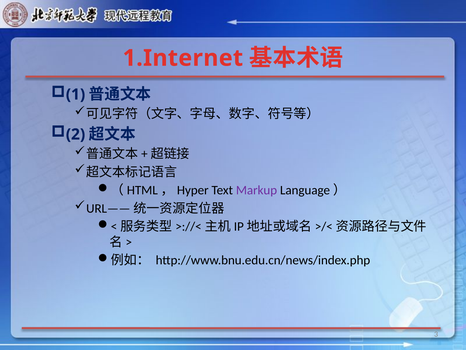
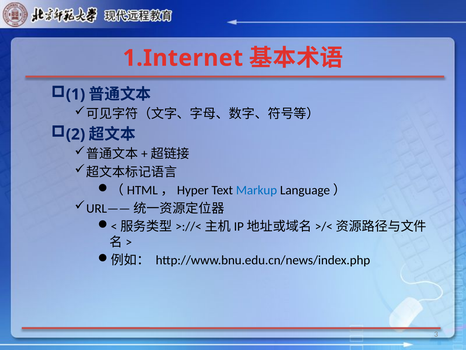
Markup colour: purple -> blue (256, 190)
